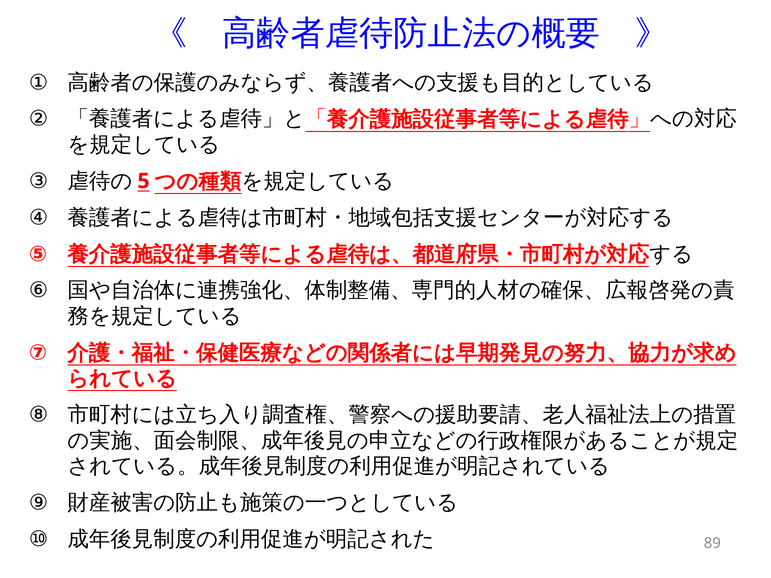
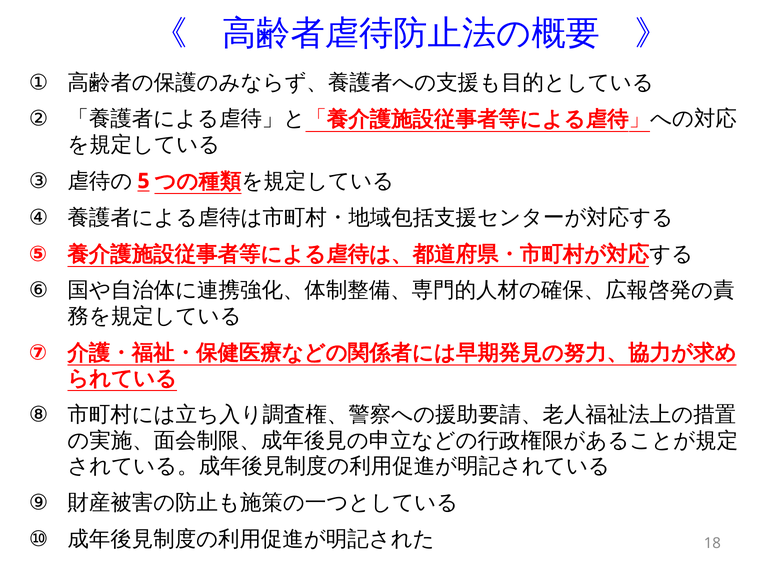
89: 89 -> 18 (712, 543)
